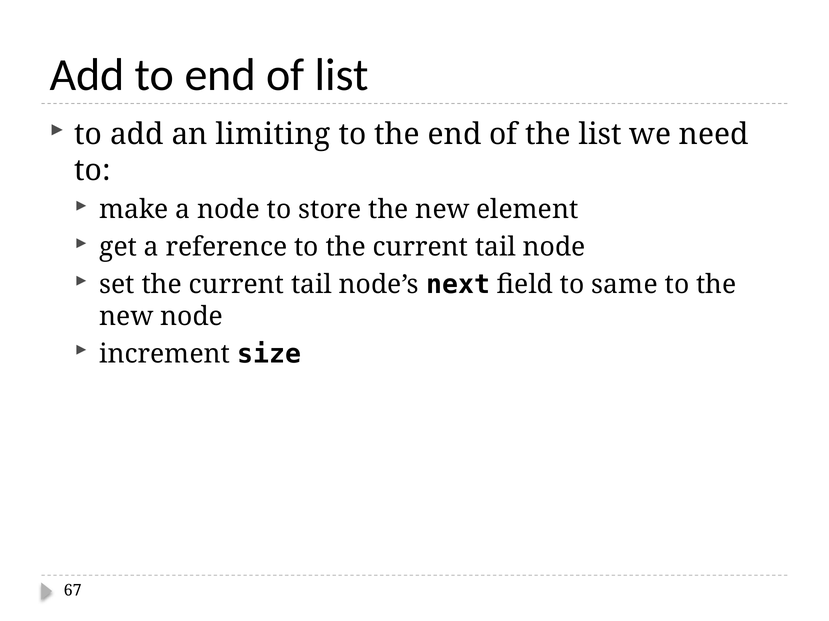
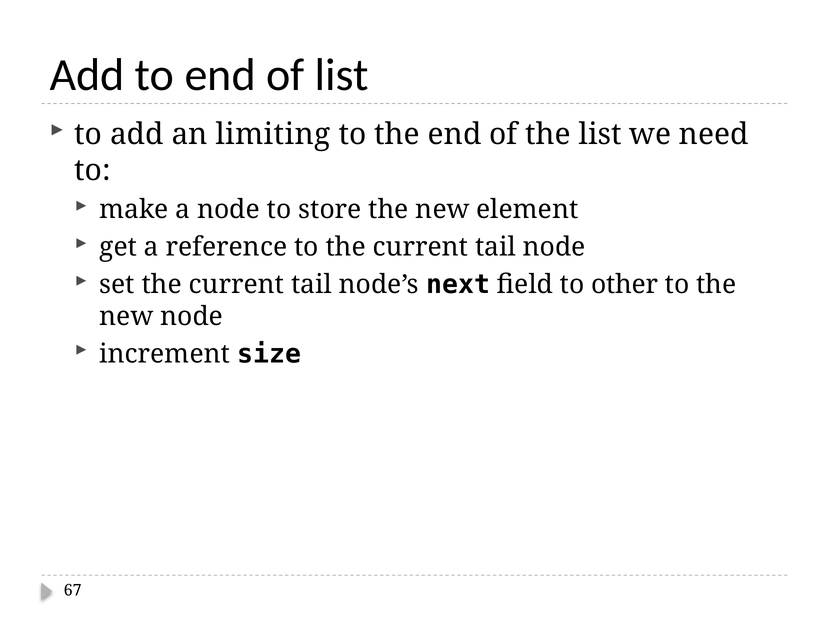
same: same -> other (625, 285)
